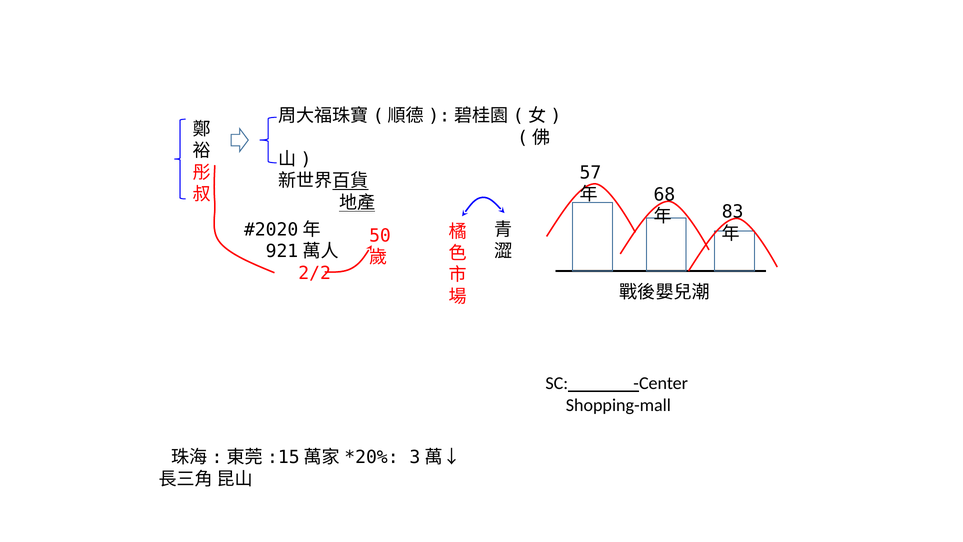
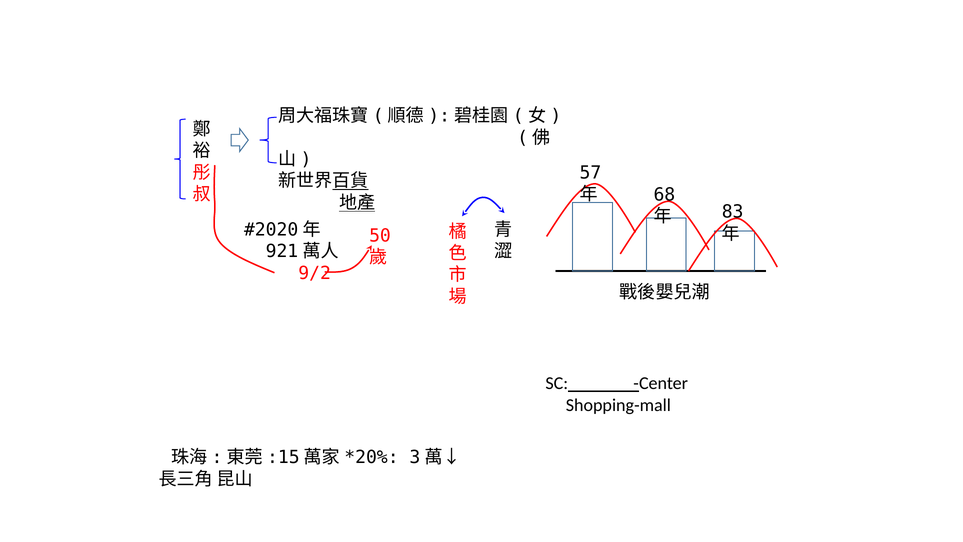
2/2: 2/2 -> 9/2 (315, 273)
